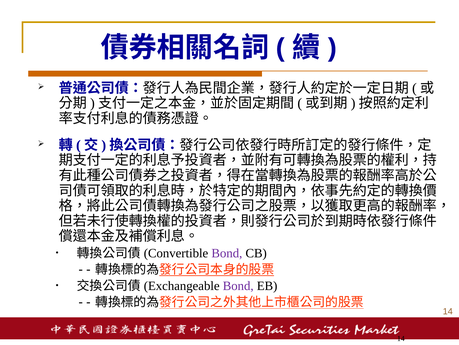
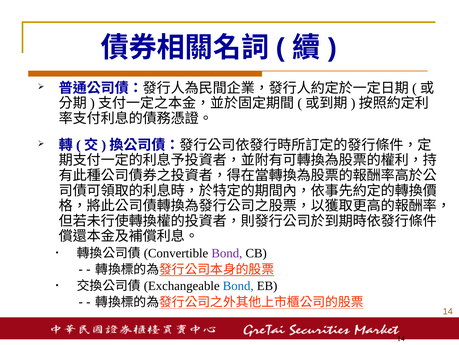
Bond colour: purple -> blue (238, 285)
